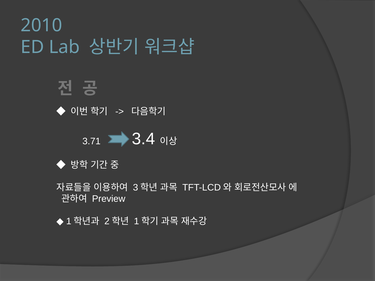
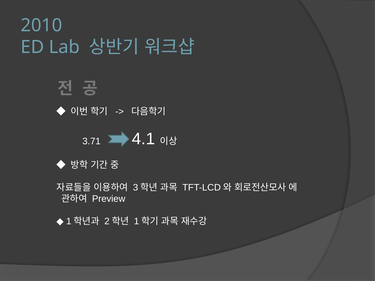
3.4: 3.4 -> 4.1 (143, 139)
